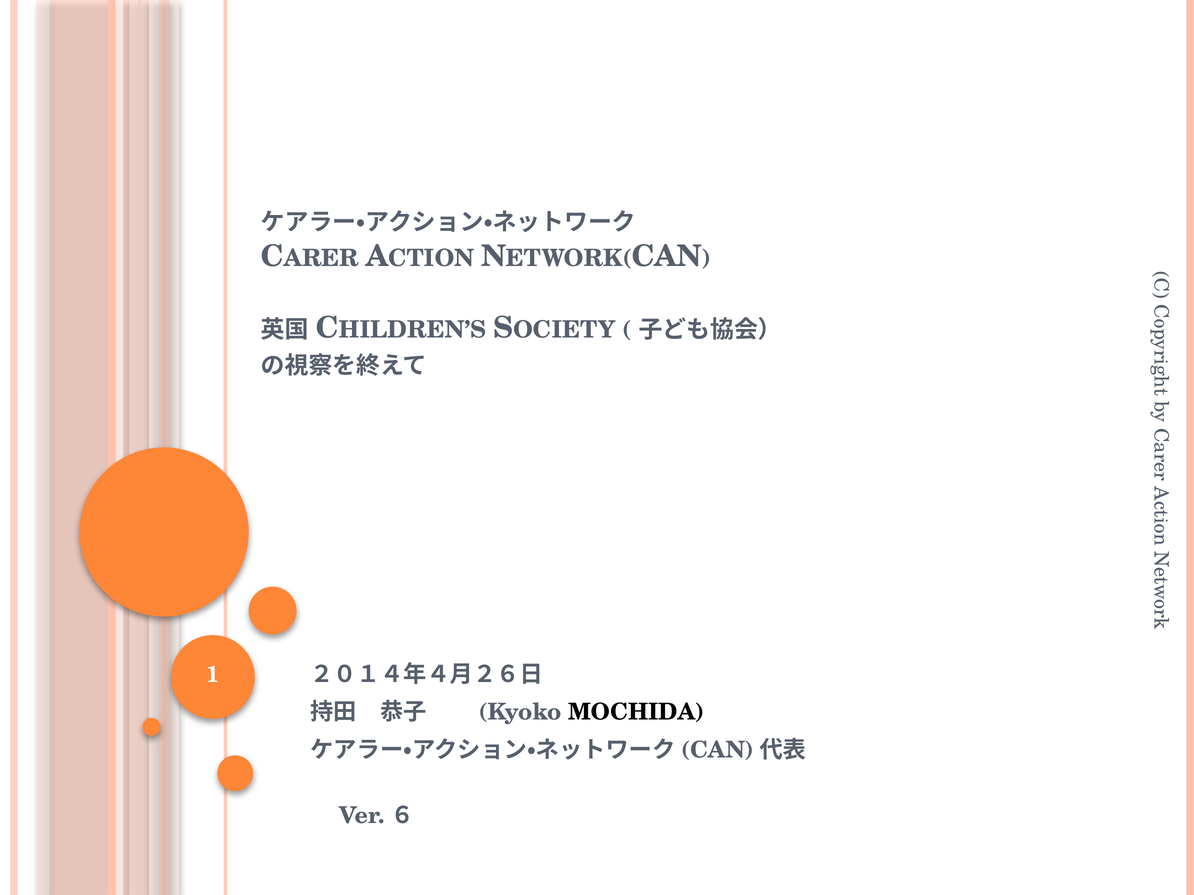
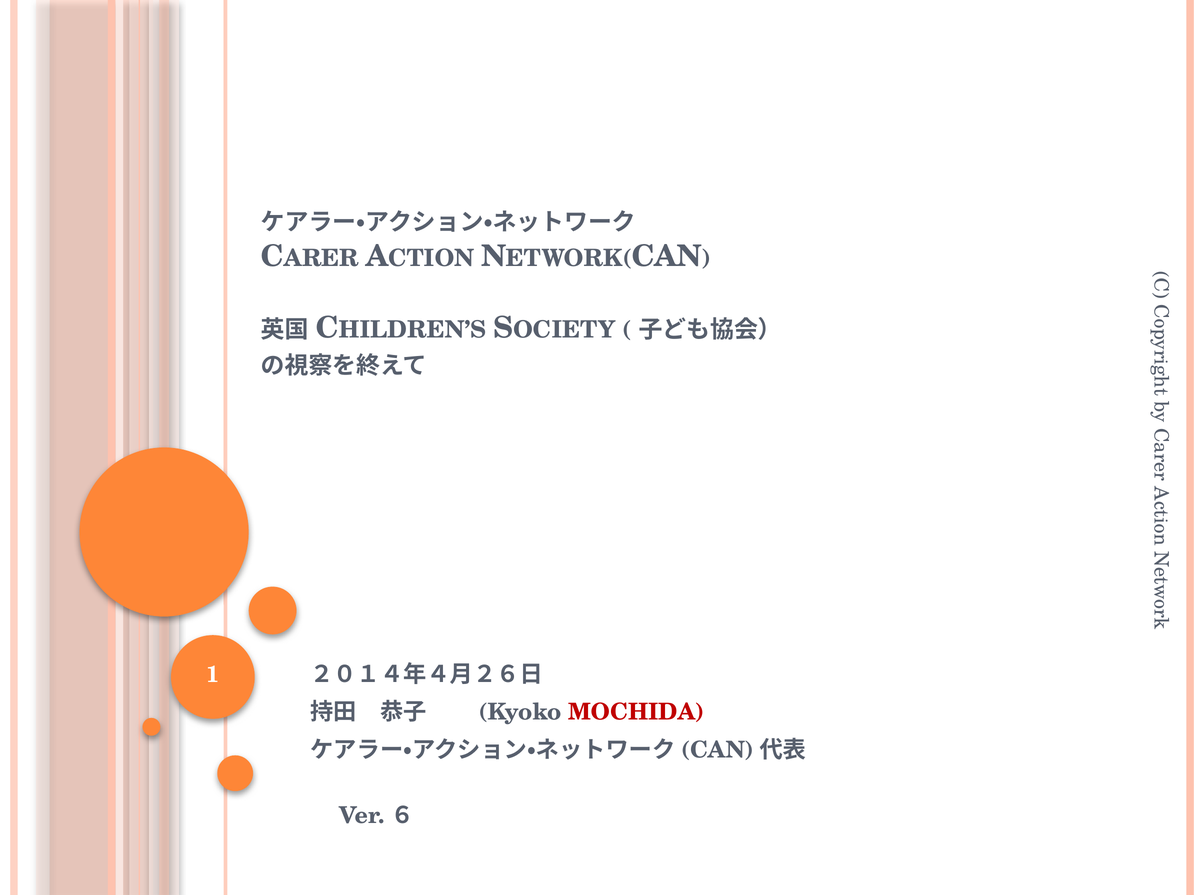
MOCHIDA colour: black -> red (636, 713)
